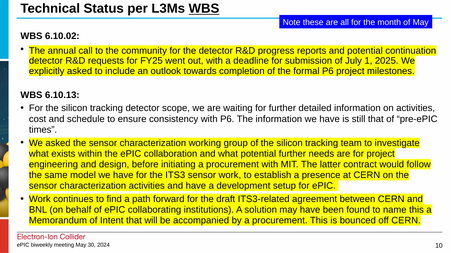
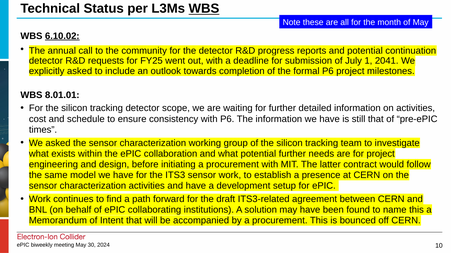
6.10.02 underline: none -> present (62, 36)
2025: 2025 -> 2041 (387, 61)
6.10.13: 6.10.13 -> 8.01.01 (62, 95)
